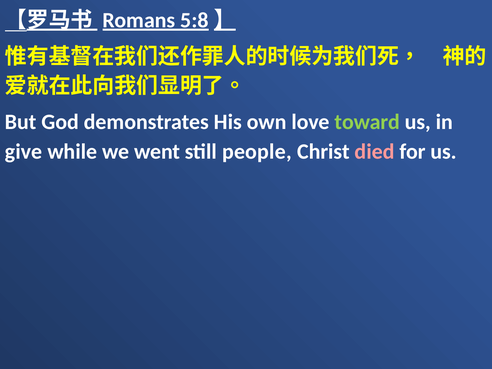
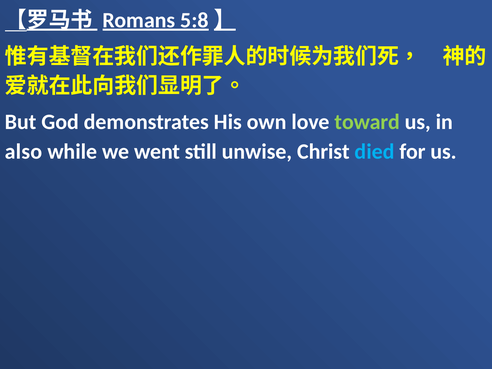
give: give -> also (24, 151)
people: people -> unwise (257, 151)
died colour: pink -> light blue (375, 151)
